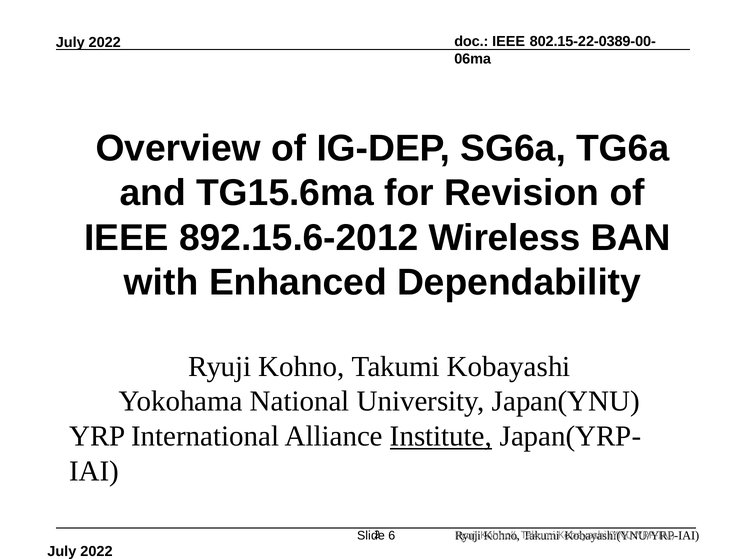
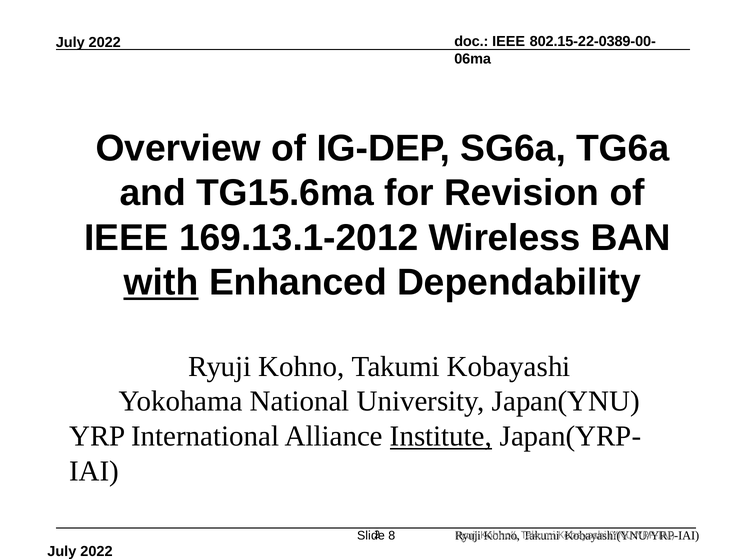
892.15.6-2012: 892.15.6-2012 -> 169.13.1-2012 (299, 238)
with underline: none -> present (161, 283)
6: 6 -> 8 (392, 536)
